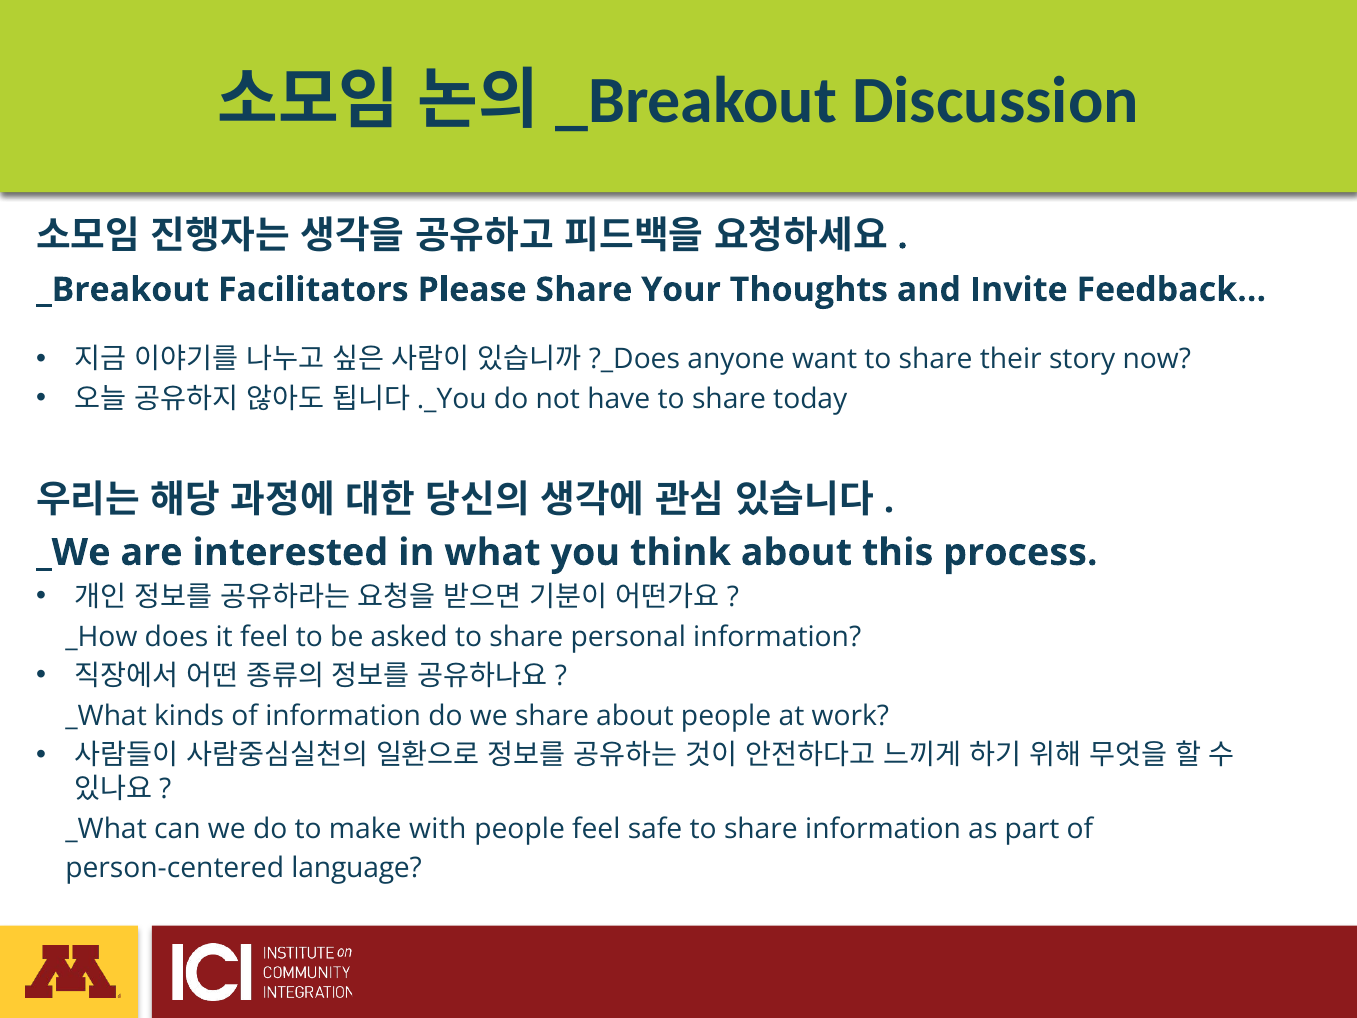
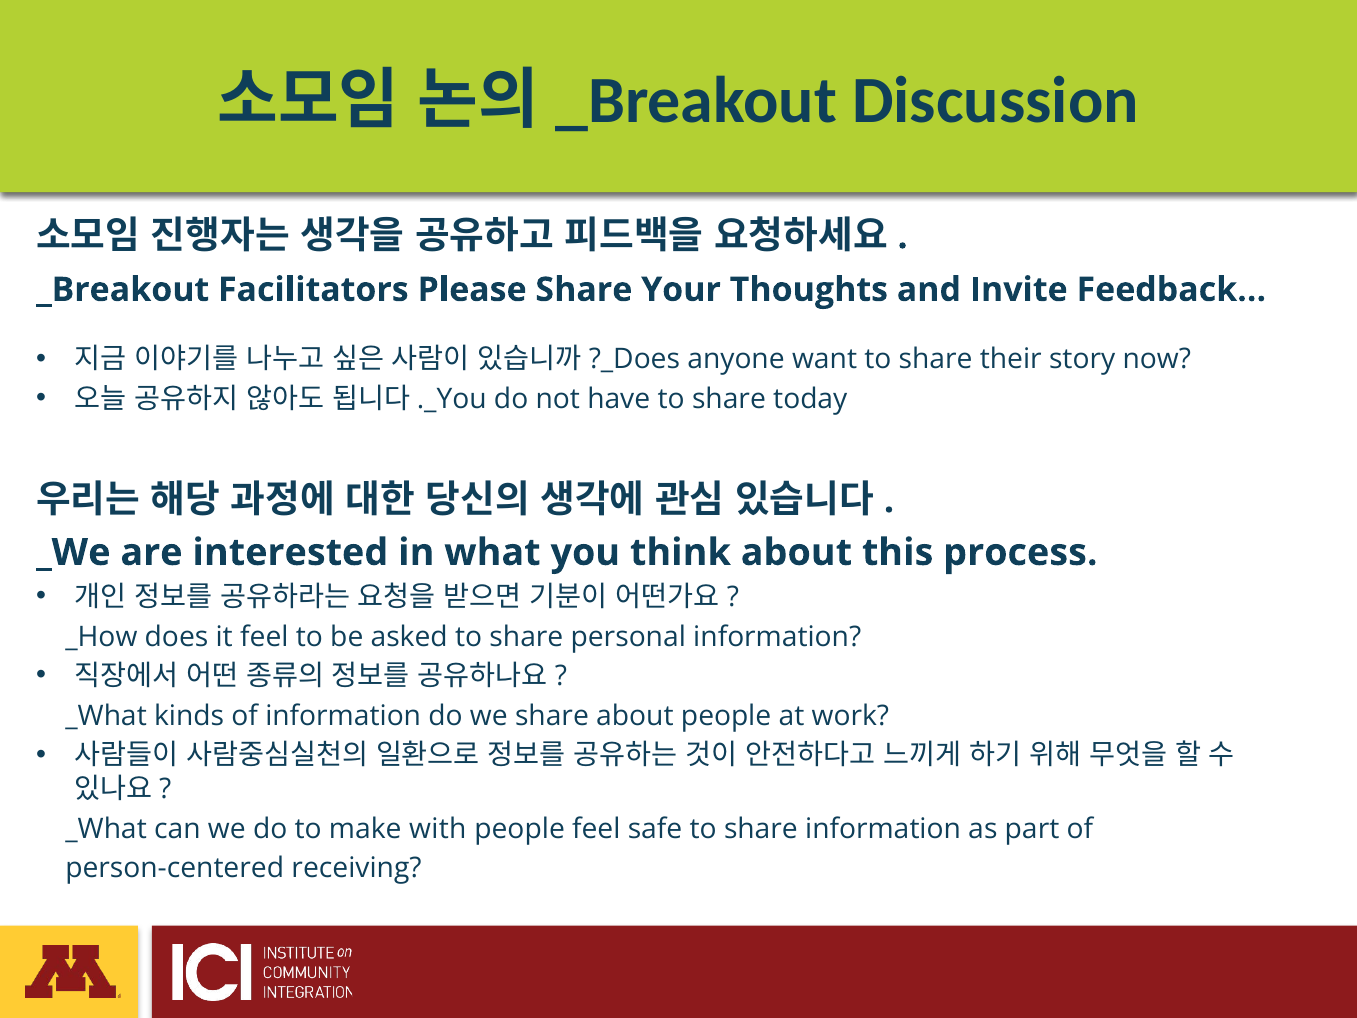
language: language -> receiving (357, 868)
